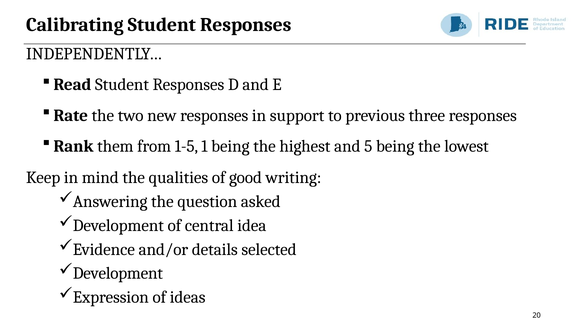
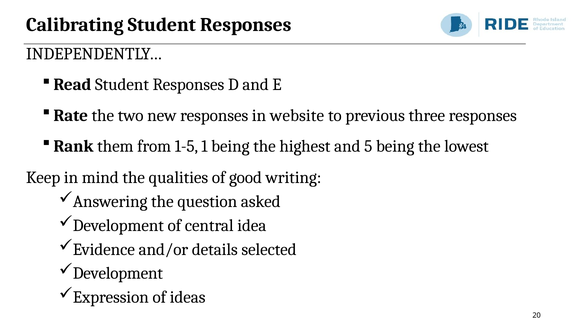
support: support -> website (297, 115)
